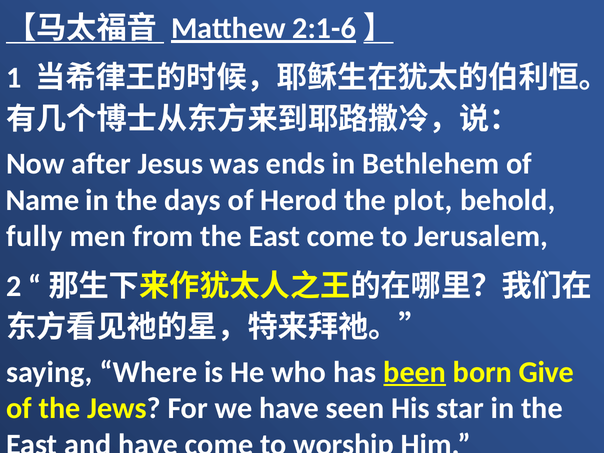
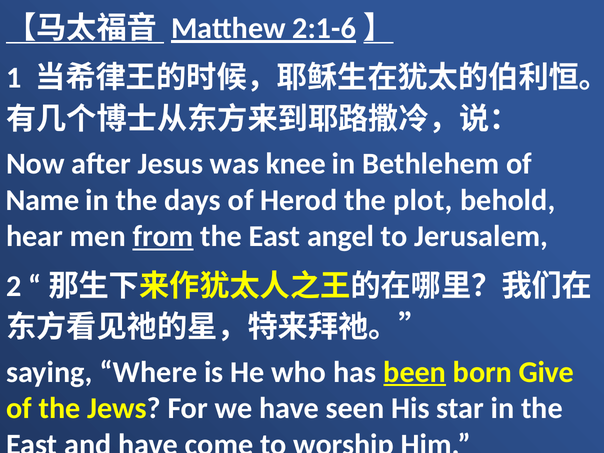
ends: ends -> knee (296, 164)
fully: fully -> hear (35, 236)
from underline: none -> present (163, 236)
East come: come -> angel (341, 236)
